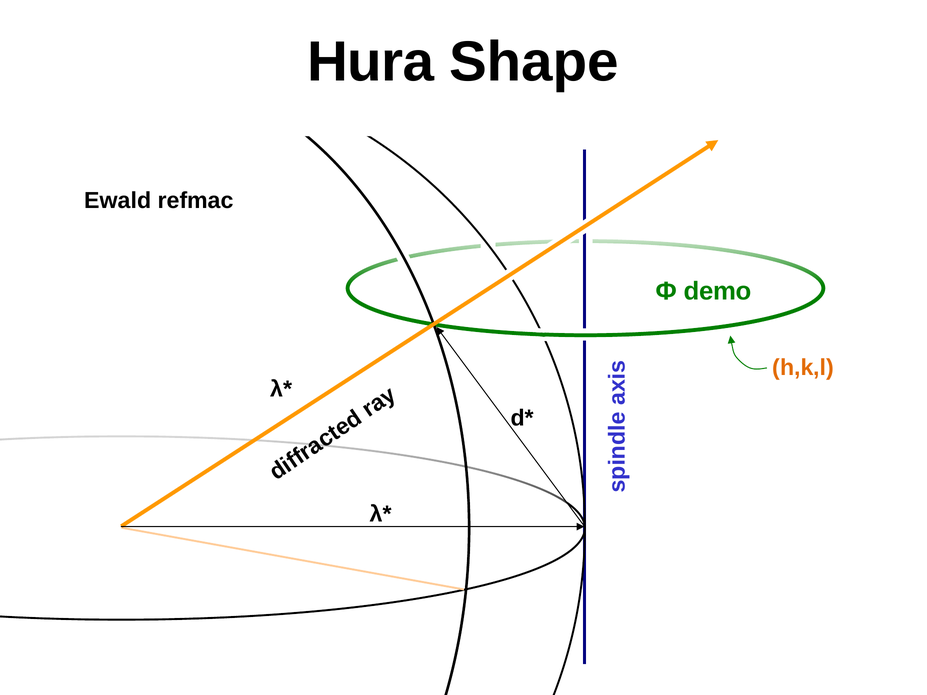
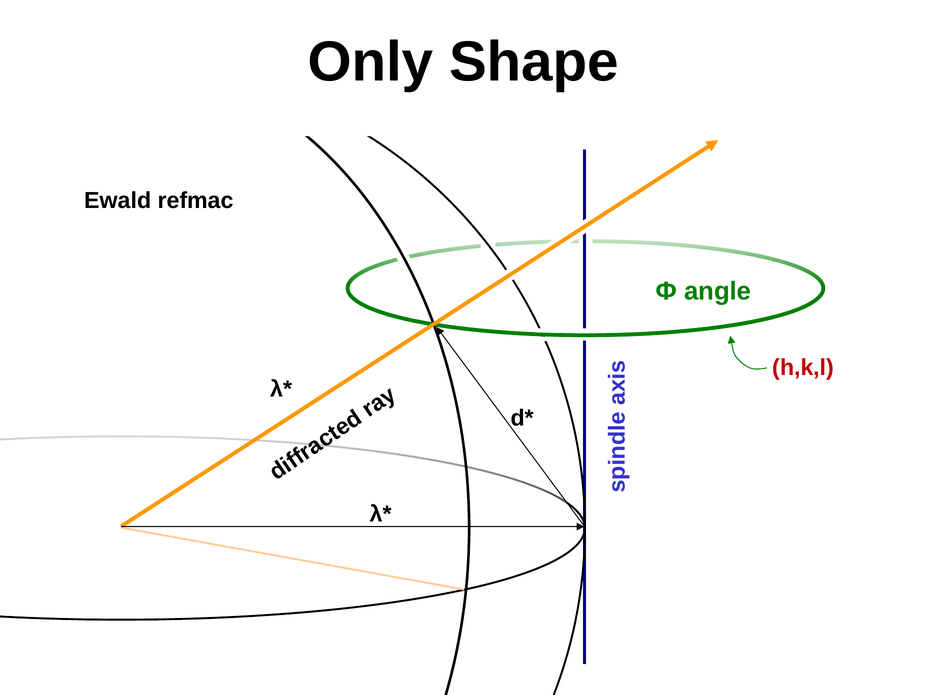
Hura: Hura -> Only (370, 62)
demo: demo -> angle (718, 291)
h,k,l colour: orange -> red (803, 368)
